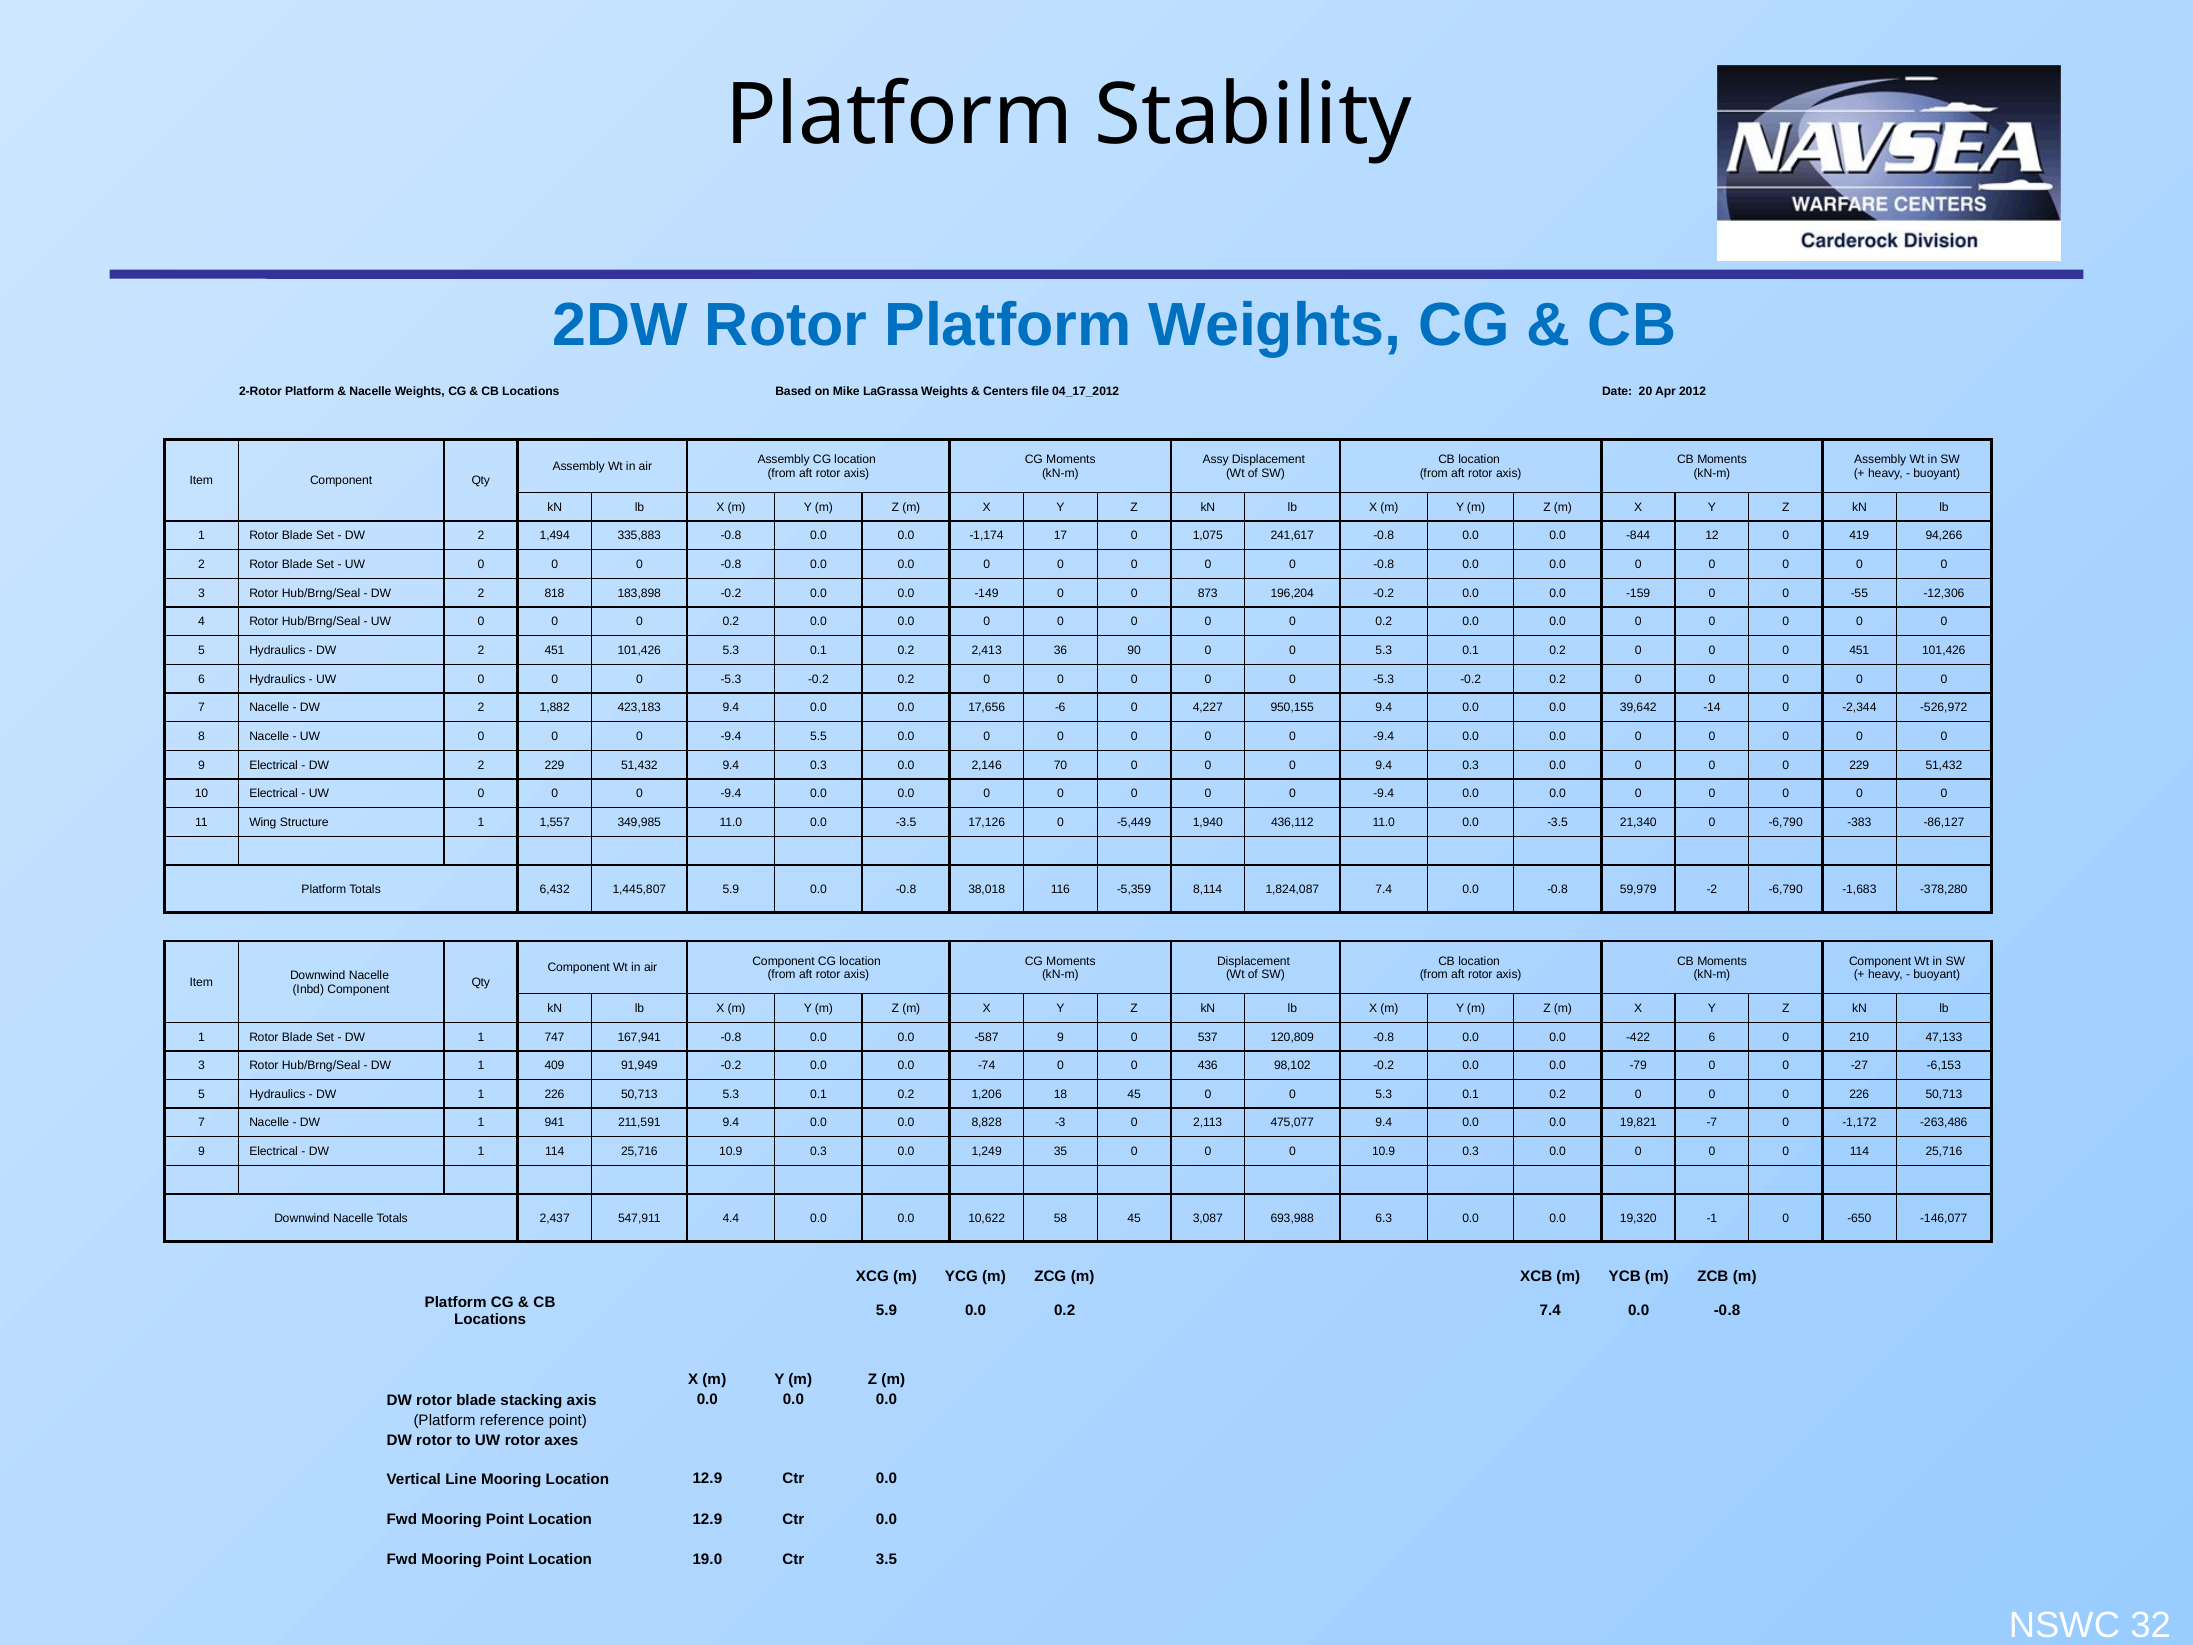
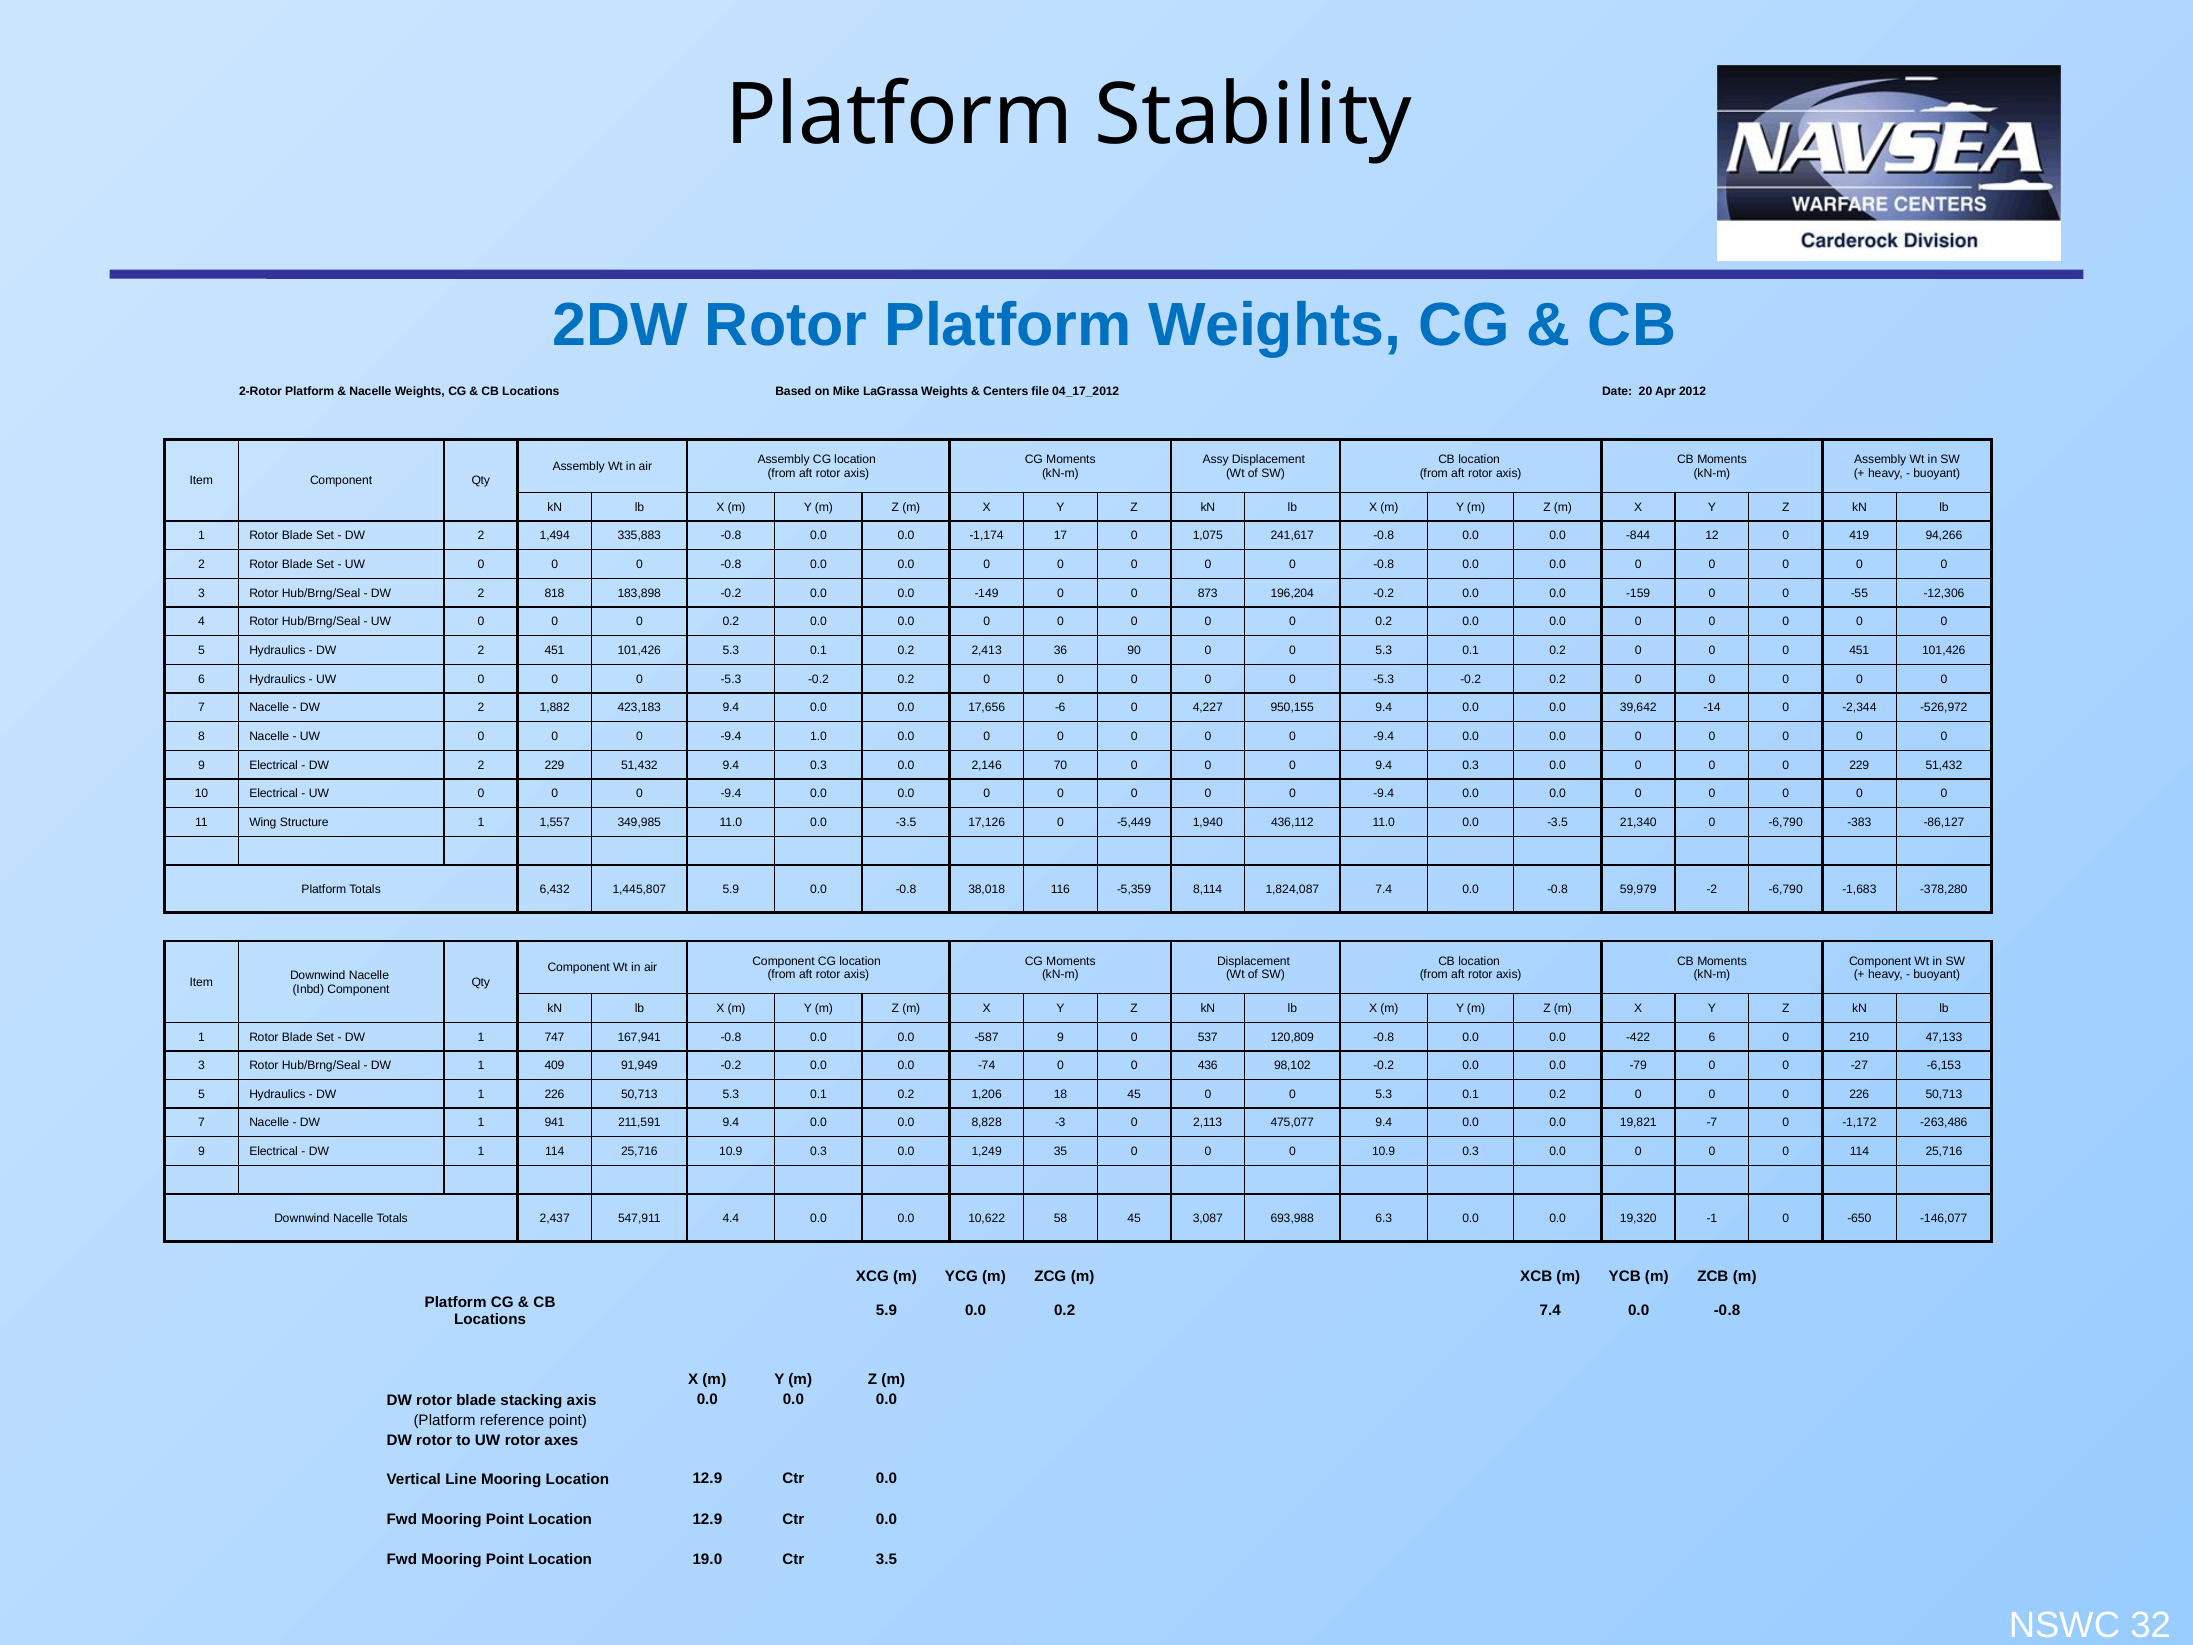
5.5: 5.5 -> 1.0 (819, 737)
